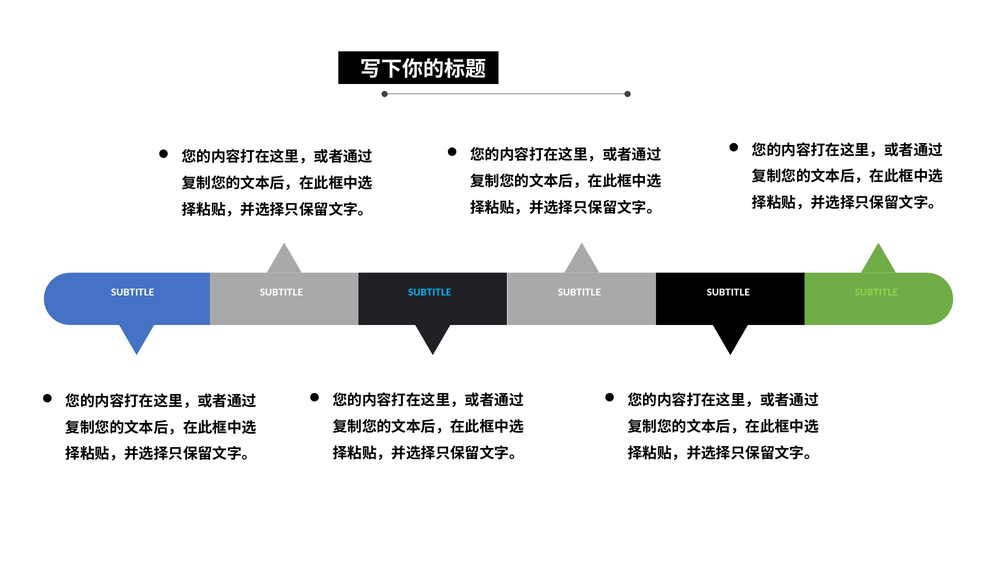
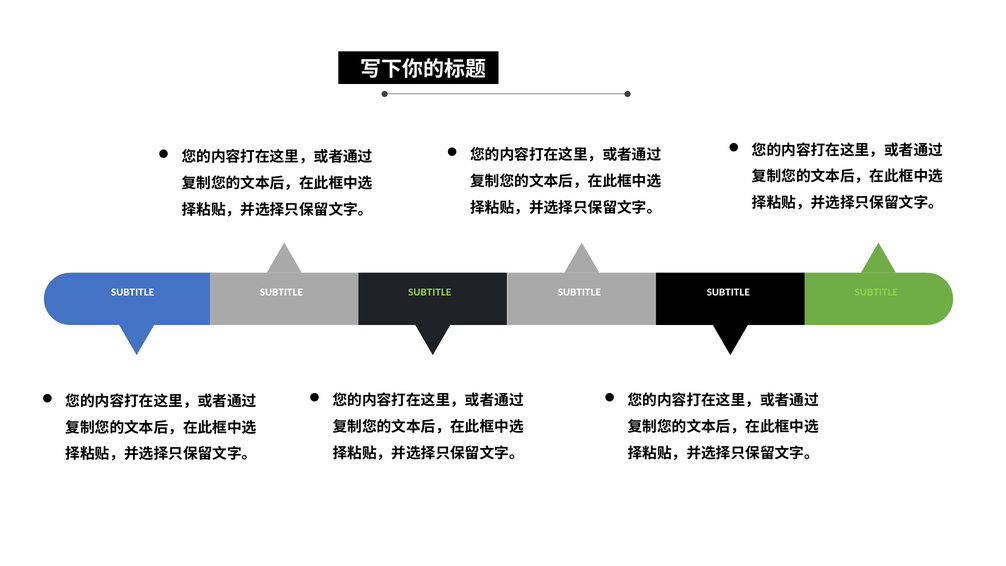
SUBTITLE colour: light blue -> light green (430, 292)
